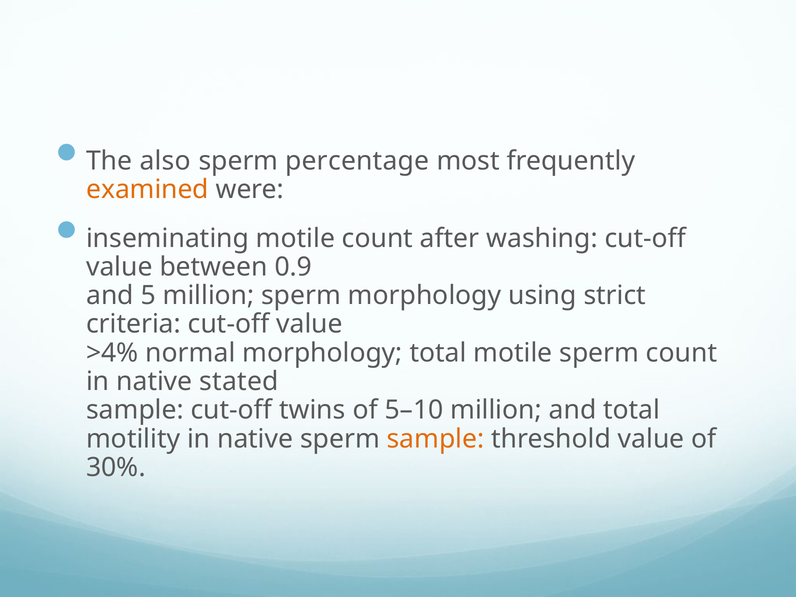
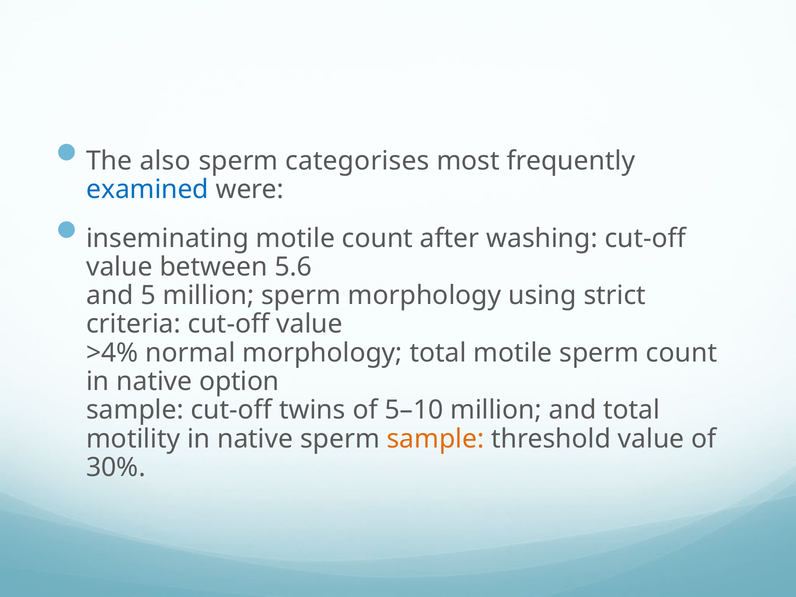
percentage: percentage -> categorises (357, 161)
examined colour: orange -> blue (148, 190)
0.9: 0.9 -> 5.6 (293, 267)
stated: stated -> option (239, 381)
